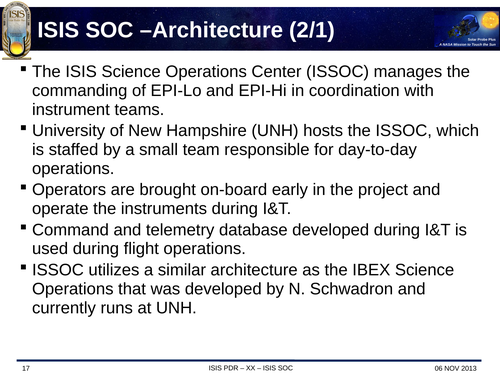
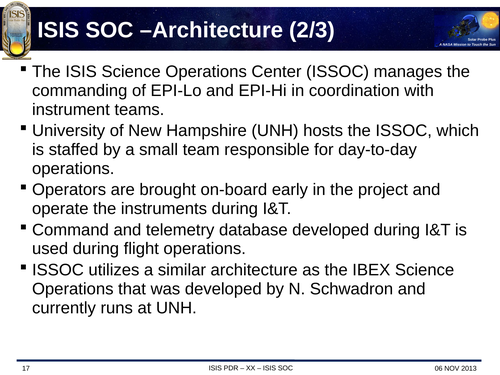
2/1: 2/1 -> 2/3 (312, 30)
